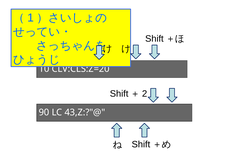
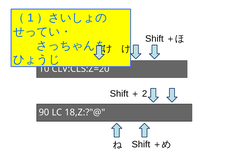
43,Z:?"@: 43,Z:?"@ -> 18,Z:?"@ (85, 112)
